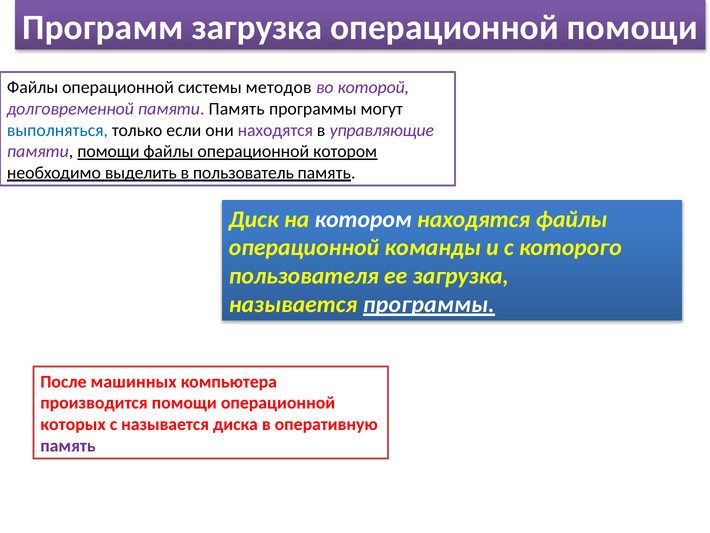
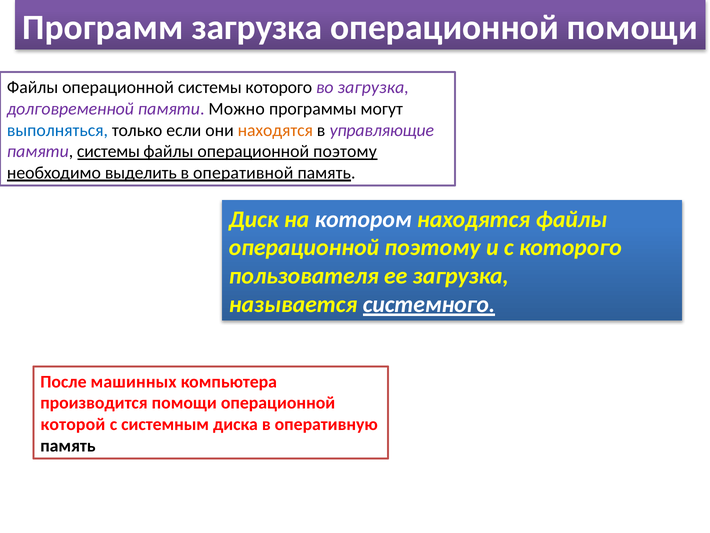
системы методов: методов -> которого (279, 87)
во которой: которой -> загрузка (373, 87)
памяти Память: Память -> Можно (237, 109)
находятся colour: purple -> orange (275, 130)
памяти помощи: помощи -> системы (108, 151)
котором: котором -> поэтому (345, 151)
пользователь: пользователь -> оперативной (243, 173)
команды: команды -> поэтому (433, 247)
называется программы: программы -> системного (429, 304)
которых: которых -> которой (73, 424)
с называется: называется -> системным (165, 424)
память colour: purple -> black (68, 445)
